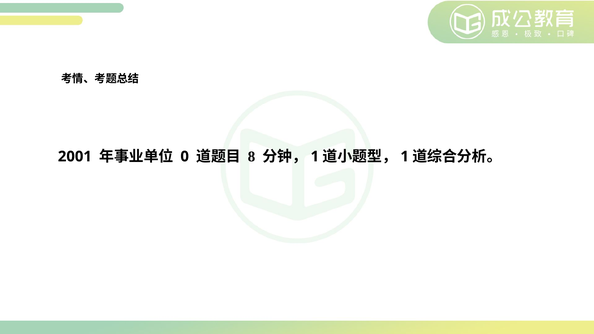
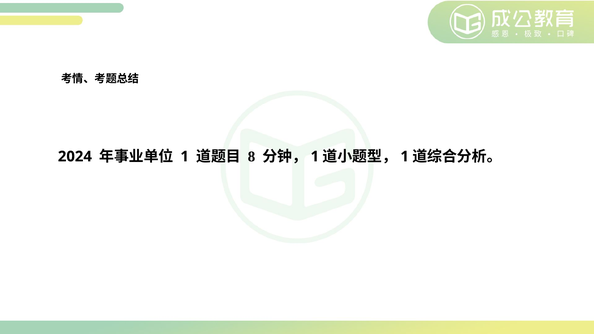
2001: 2001 -> 2024 (75, 157)
0: 0 -> 1 (185, 157)
